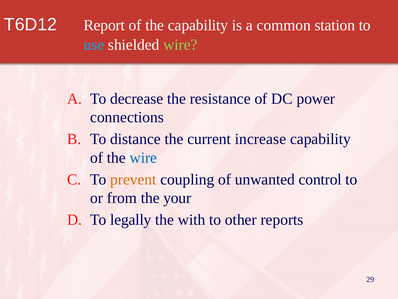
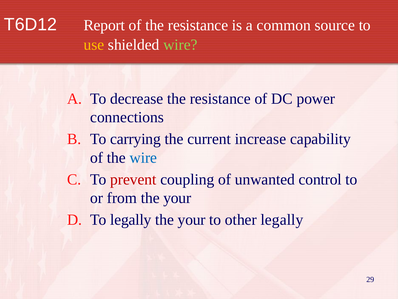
of the capability: capability -> resistance (198, 25)
station: station -> source (335, 25)
use colour: light blue -> yellow (94, 45)
distance: distance -> carrying (135, 139)
prevent colour: orange -> red (133, 179)
with: with -> your (192, 219)
other reports: reports -> legally (282, 219)
